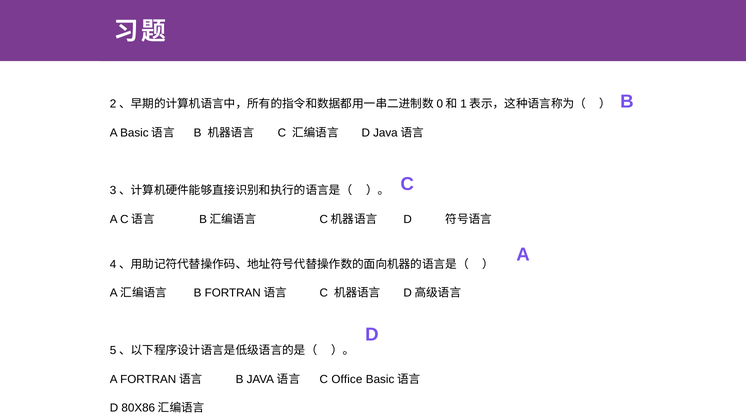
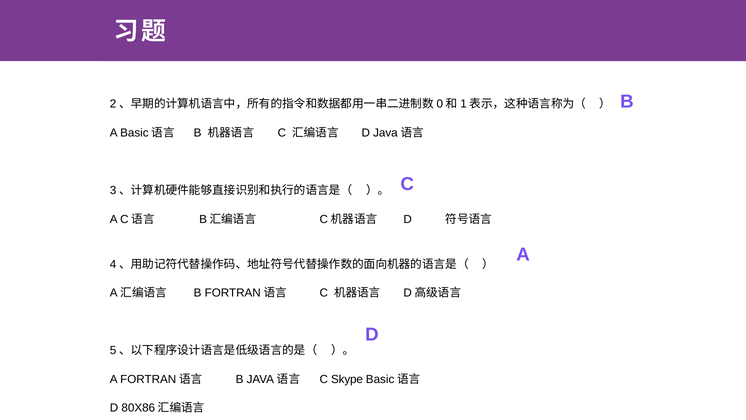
Office: Office -> Skype (347, 379)
